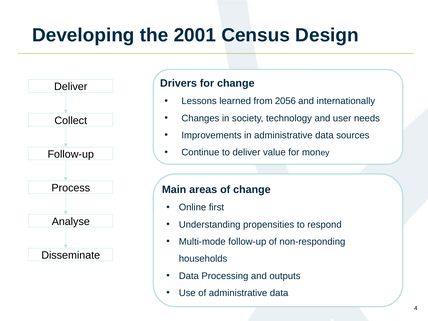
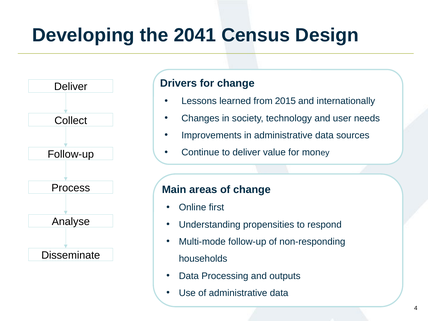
2001: 2001 -> 2041 (195, 35)
2056: 2056 -> 2015 (285, 101)
